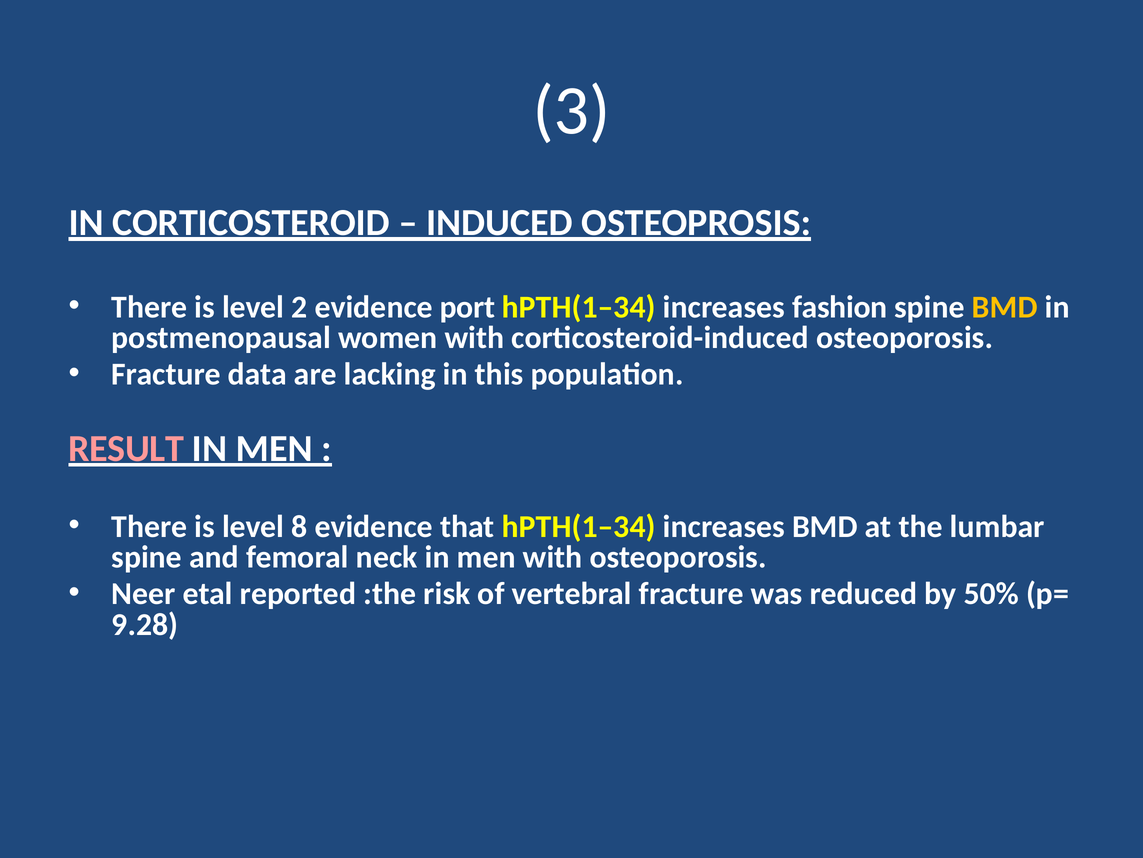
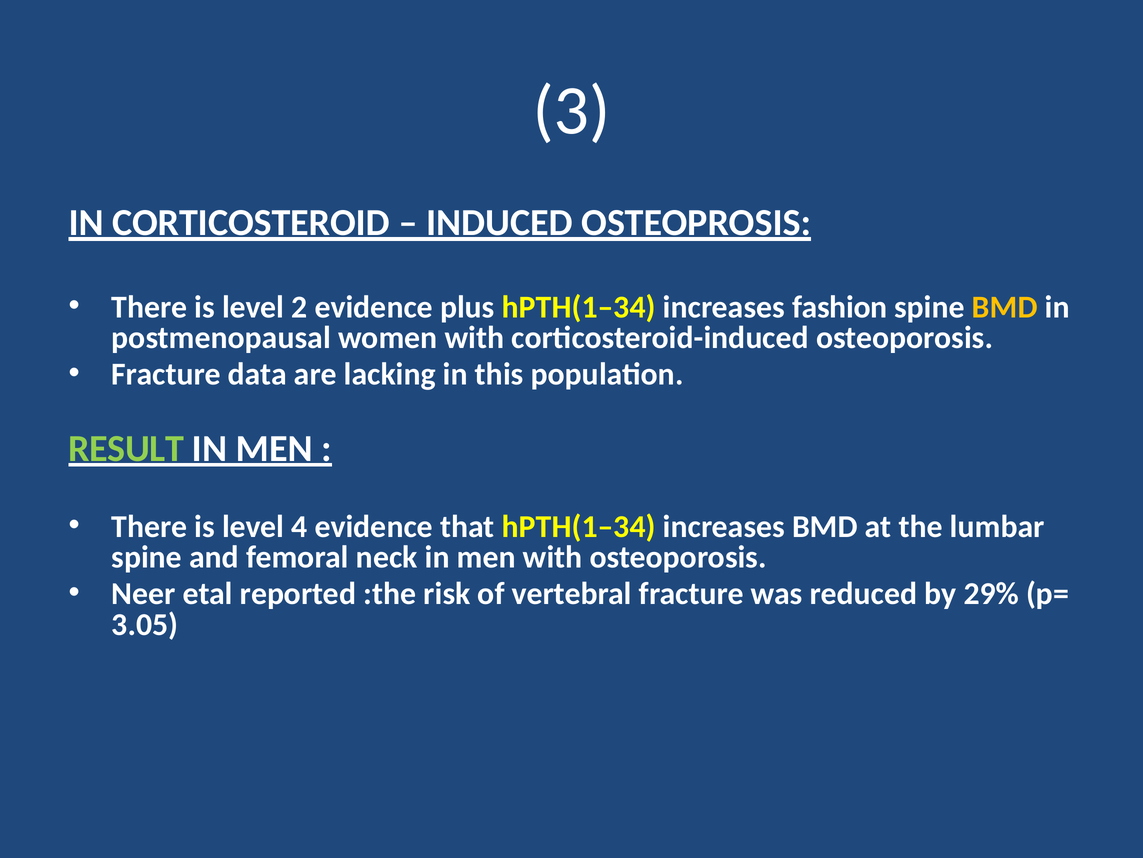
port: port -> plus (467, 307)
RESULT colour: pink -> light green (126, 448)
8: 8 -> 4 (299, 526)
50%: 50% -> 29% (991, 593)
9.28: 9.28 -> 3.05 (145, 624)
